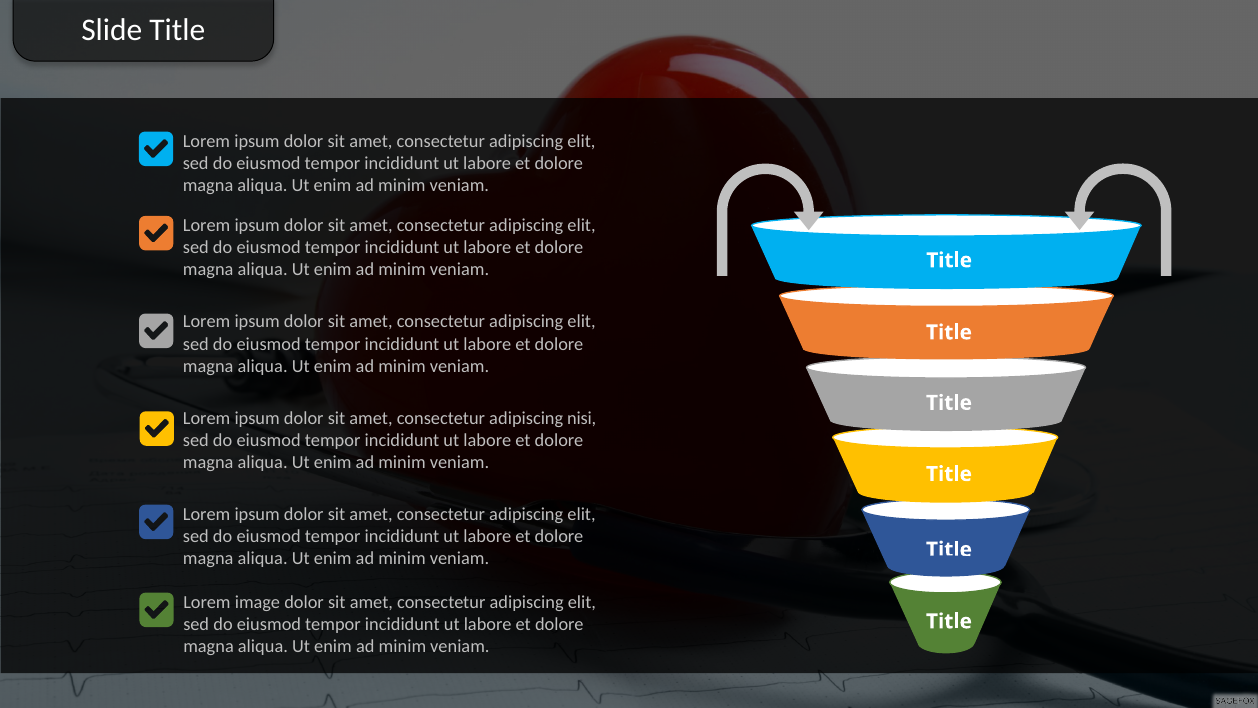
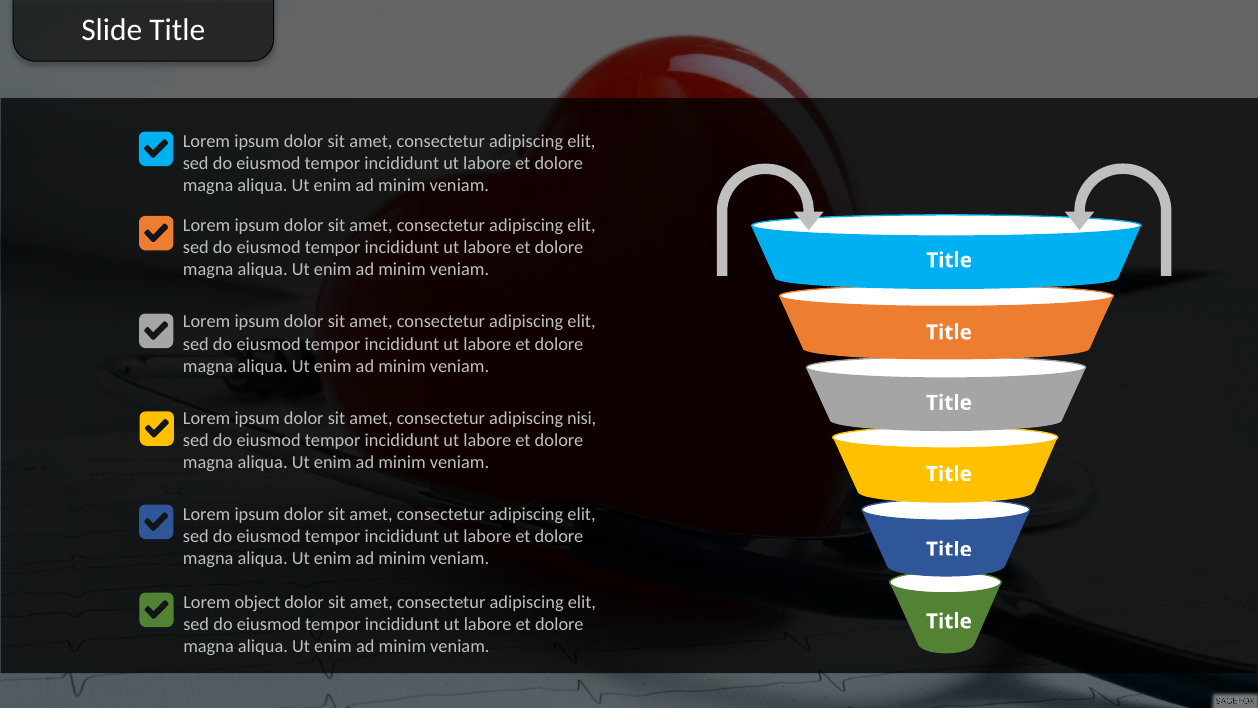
image: image -> object (258, 602)
